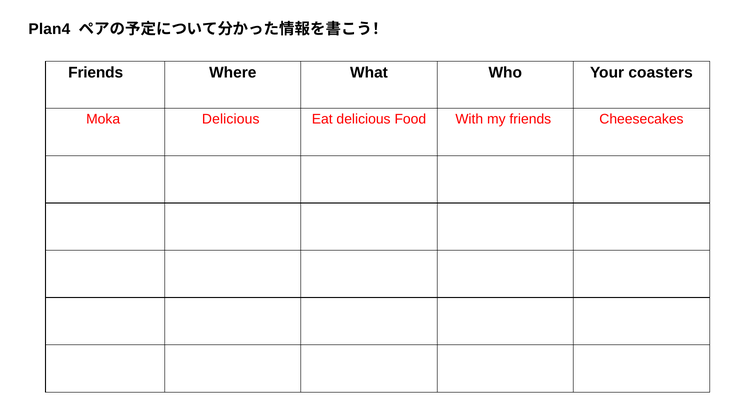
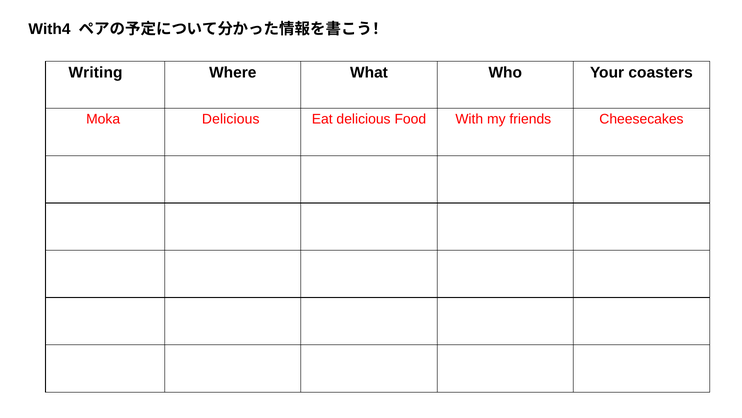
Plan4: Plan4 -> With4 (49, 29)
Friends: Friends -> Writing (96, 73)
